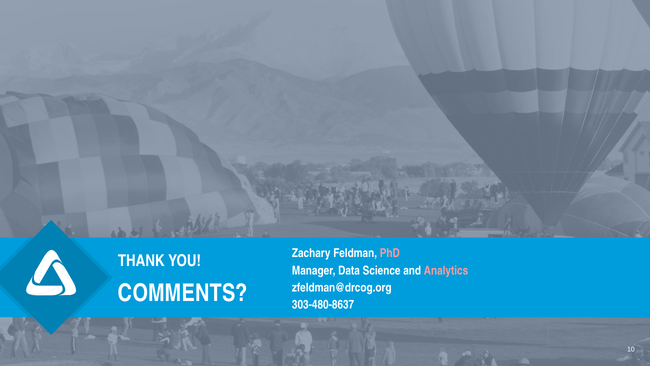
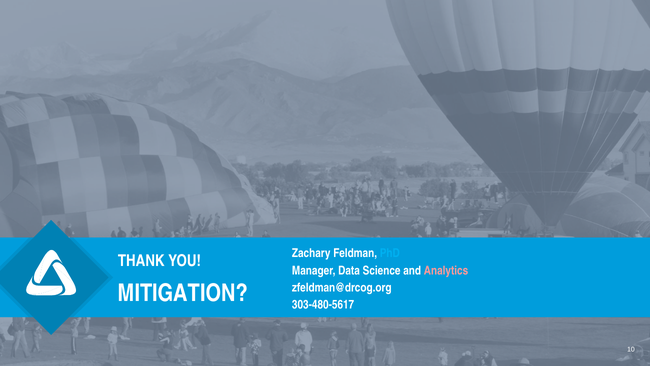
PhD colour: pink -> light blue (390, 253)
COMMENTS: COMMENTS -> MITIGATION (183, 293)
303-480-8637: 303-480-8637 -> 303-480-5617 (323, 304)
